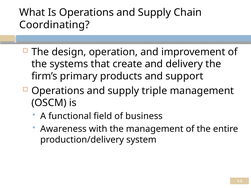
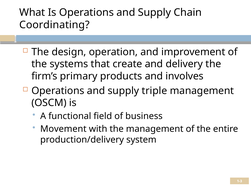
support: support -> involves (185, 76)
Awareness: Awareness -> Movement (63, 129)
